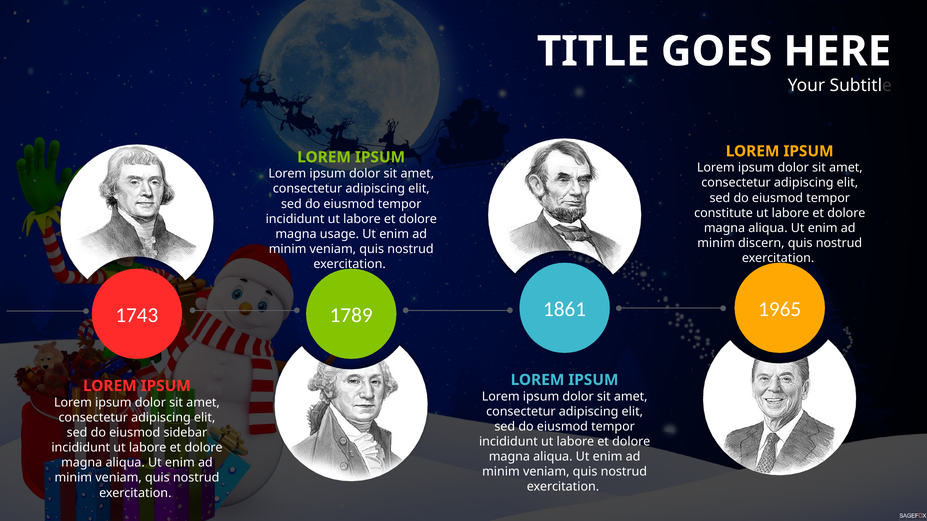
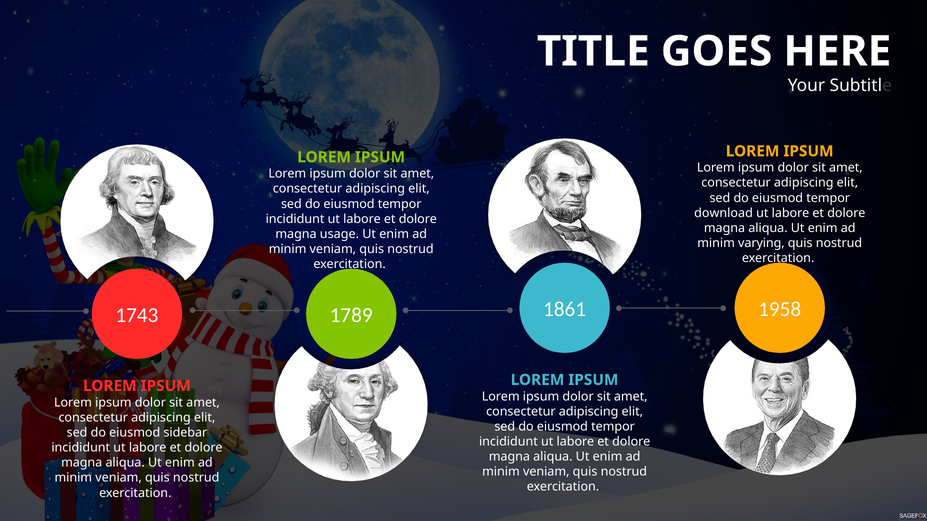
constitute: constitute -> download (724, 213)
discern: discern -> varying (761, 243)
1965: 1965 -> 1958 (780, 310)
